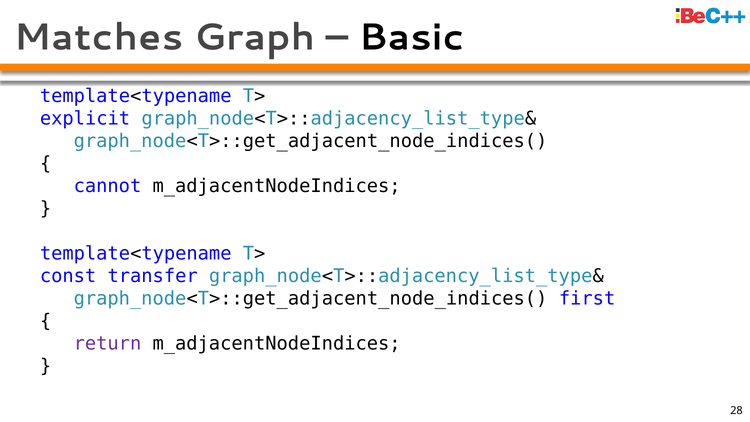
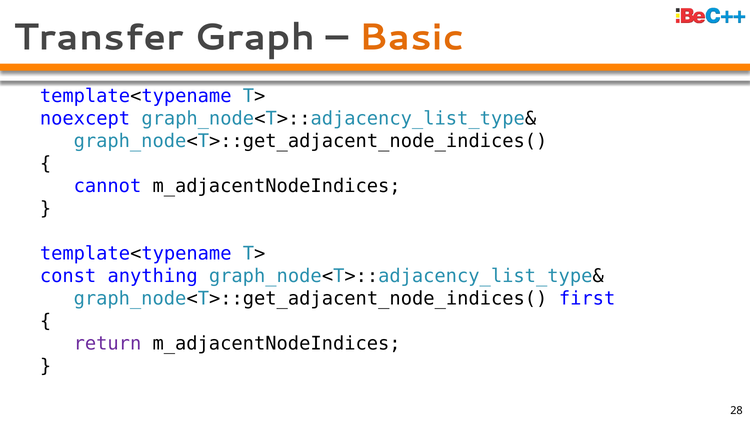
Matches: Matches -> Transfer (99, 37)
Basic colour: black -> orange (411, 37)
explicit: explicit -> noexcept (85, 118)
transfer: transfer -> anything (153, 276)
